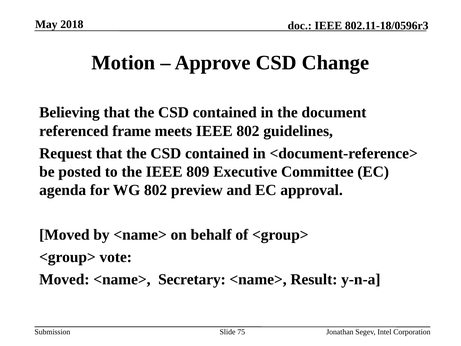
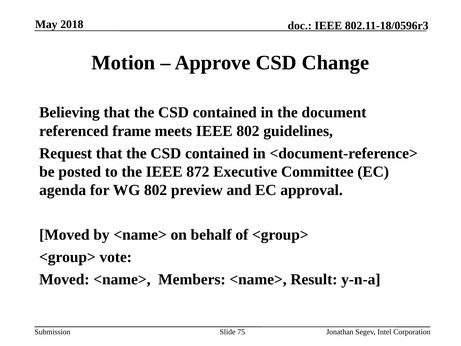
809: 809 -> 872 (198, 172)
Secretary: Secretary -> Members (192, 279)
